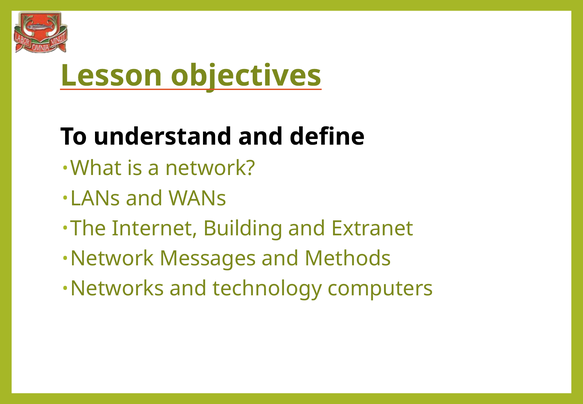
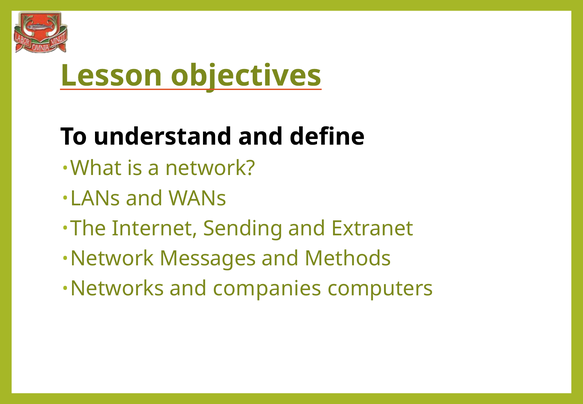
Building: Building -> Sending (243, 228)
technology: technology -> companies (267, 288)
